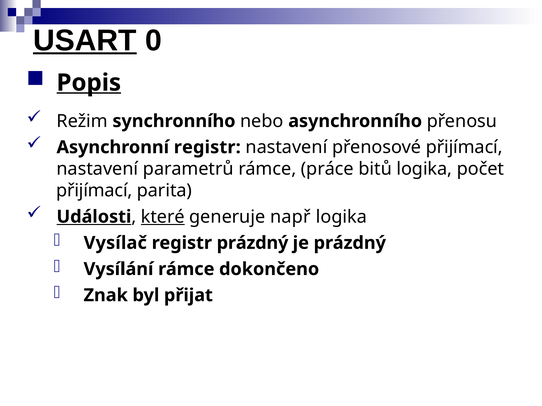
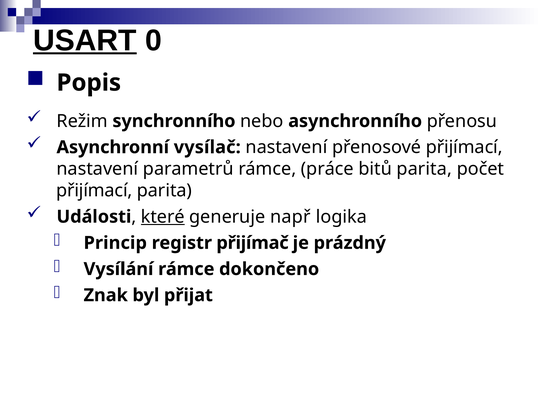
Popis underline: present -> none (89, 83)
Asynchronní registr: registr -> vysílač (207, 147)
bitů logika: logika -> parita (424, 169)
Události underline: present -> none (94, 217)
Vysílač: Vysílač -> Princip (115, 243)
registr prázdný: prázdný -> přijímač (253, 243)
